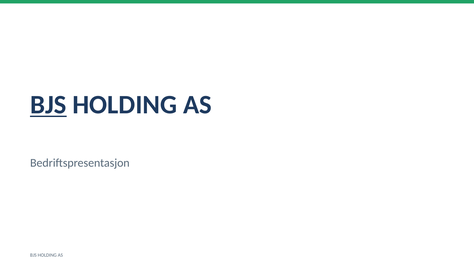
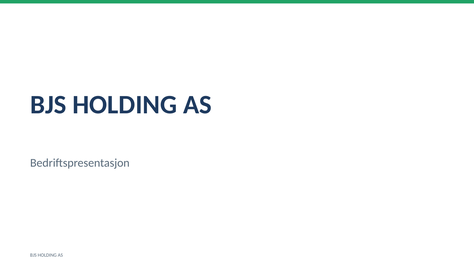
BJS underline: present -> none (48, 105)
